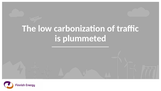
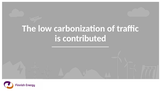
plummeted: plummeted -> contributed (84, 38)
